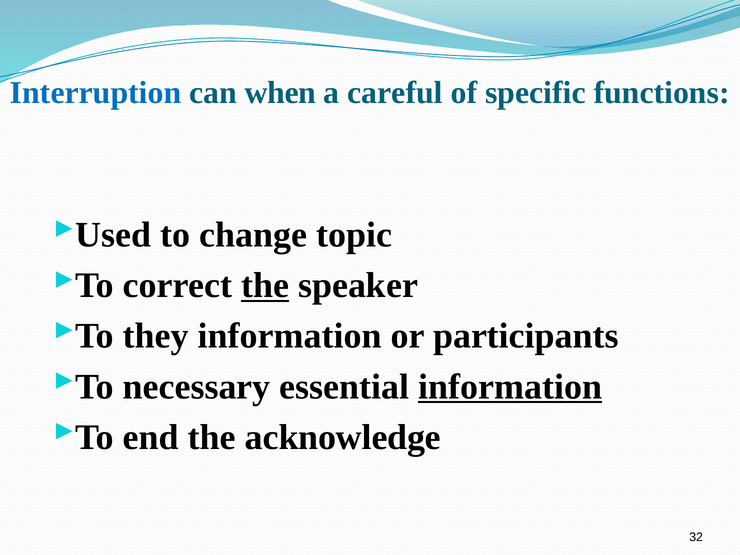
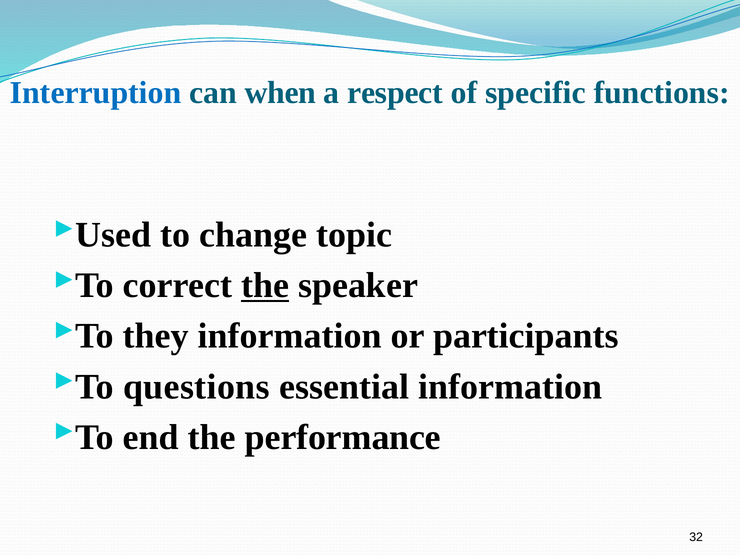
careful: careful -> respect (395, 93)
necessary: necessary -> questions (196, 387)
information underline: present -> none (510, 387)
acknowledge: acknowledge -> performance (343, 437)
